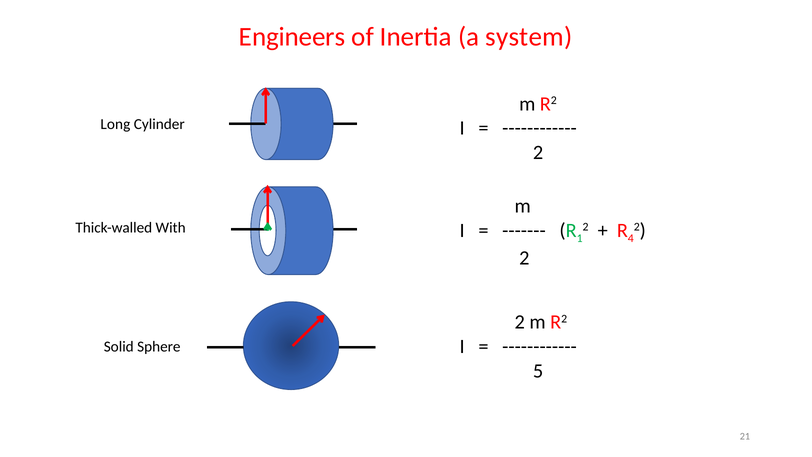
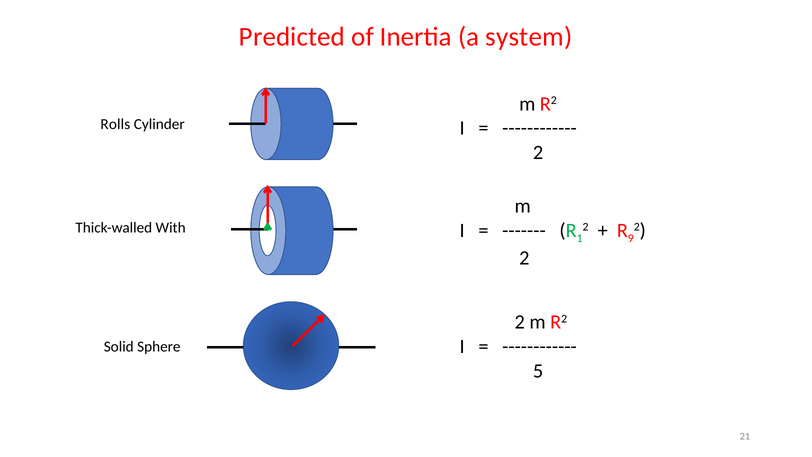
Engineers: Engineers -> Predicted (292, 37)
Long: Long -> Rolls (115, 124)
4: 4 -> 9 (631, 238)
